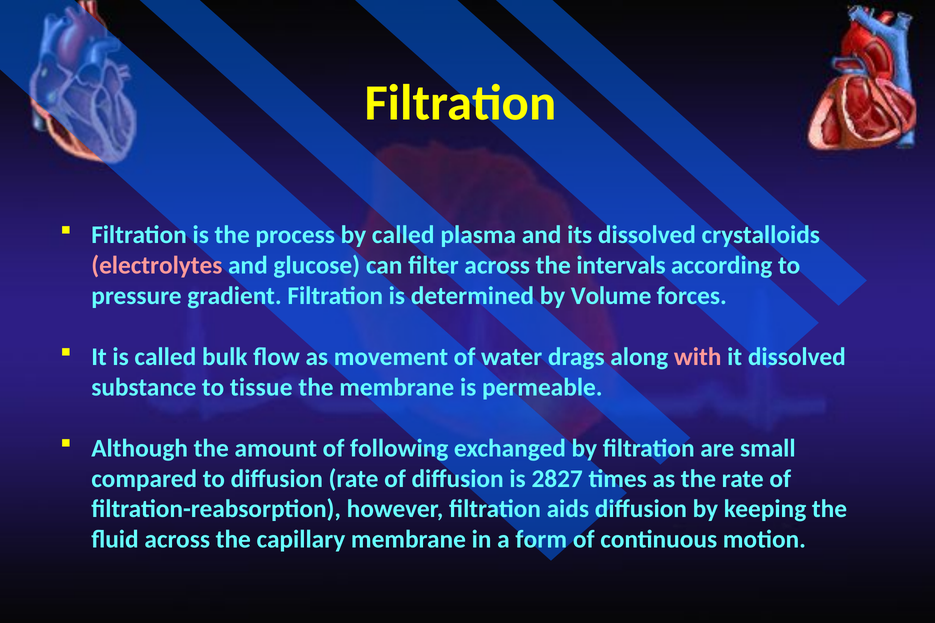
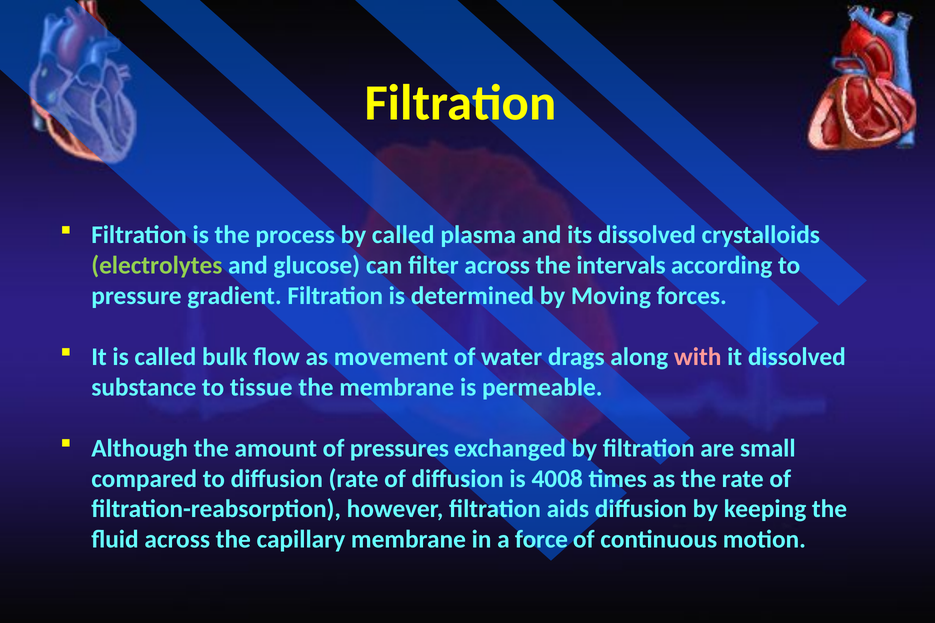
electrolytes colour: pink -> light green (157, 266)
Volume: Volume -> Moving (611, 296)
following: following -> pressures (399, 448)
2827: 2827 -> 4008 (557, 479)
form: form -> force (541, 540)
